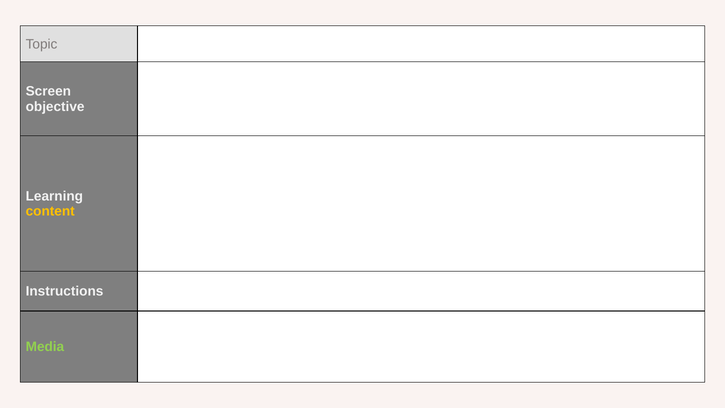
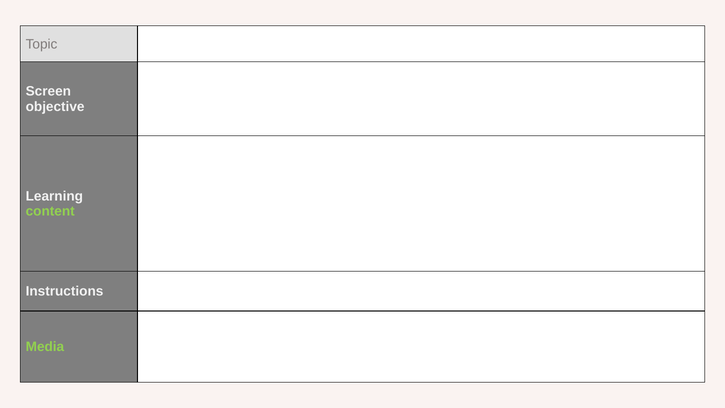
content colour: yellow -> light green (50, 211)
